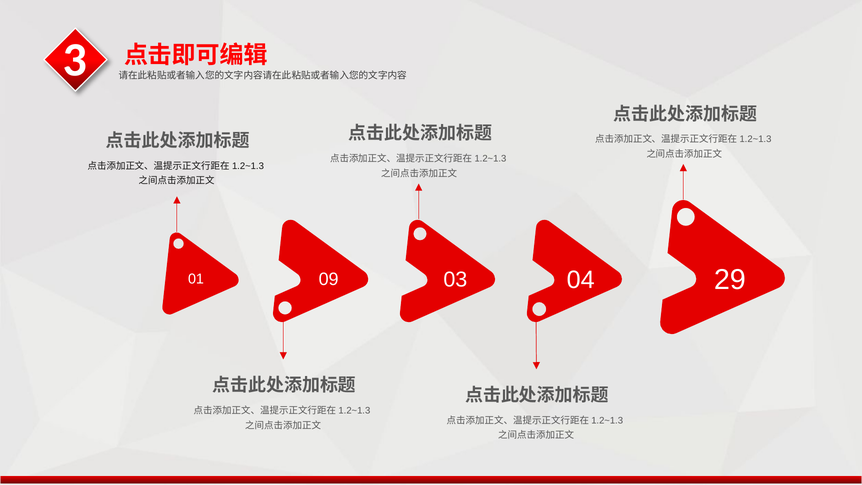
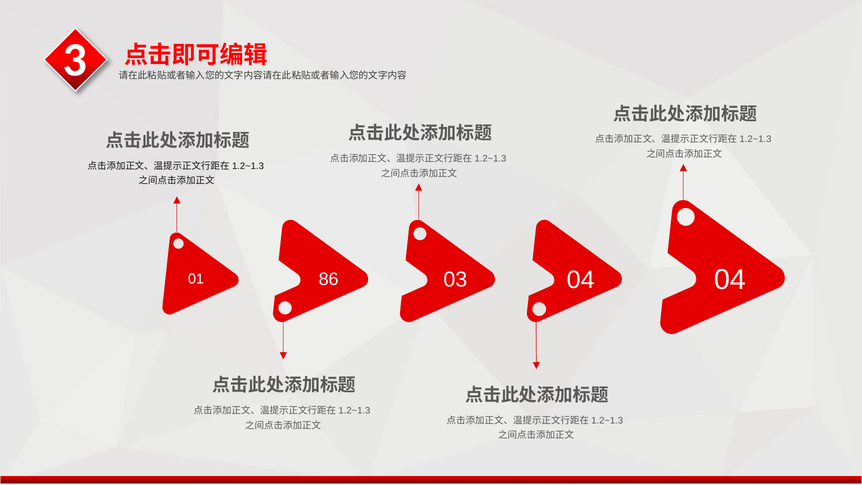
09: 09 -> 86 (329, 279)
04 29: 29 -> 04 (730, 280)
